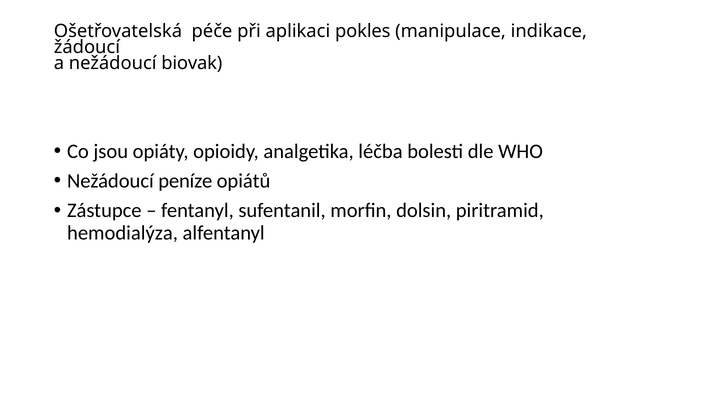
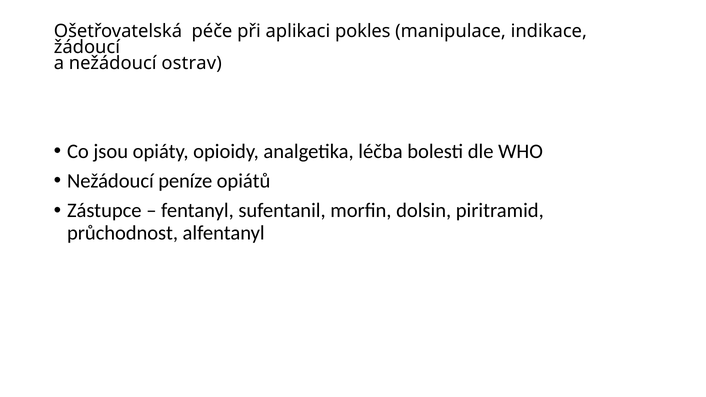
biovak: biovak -> ostrav (192, 63)
hemodialýza: hemodialýza -> průchodnost (123, 233)
